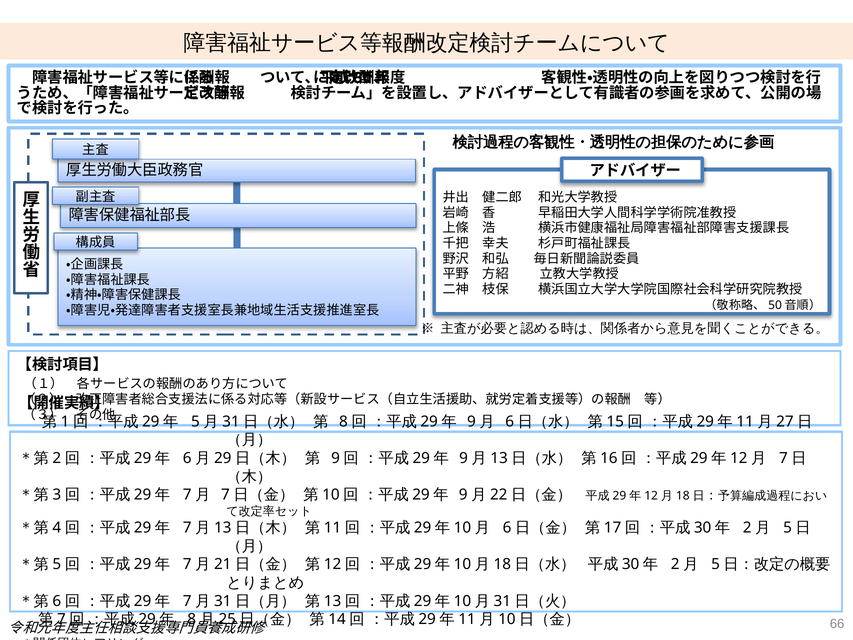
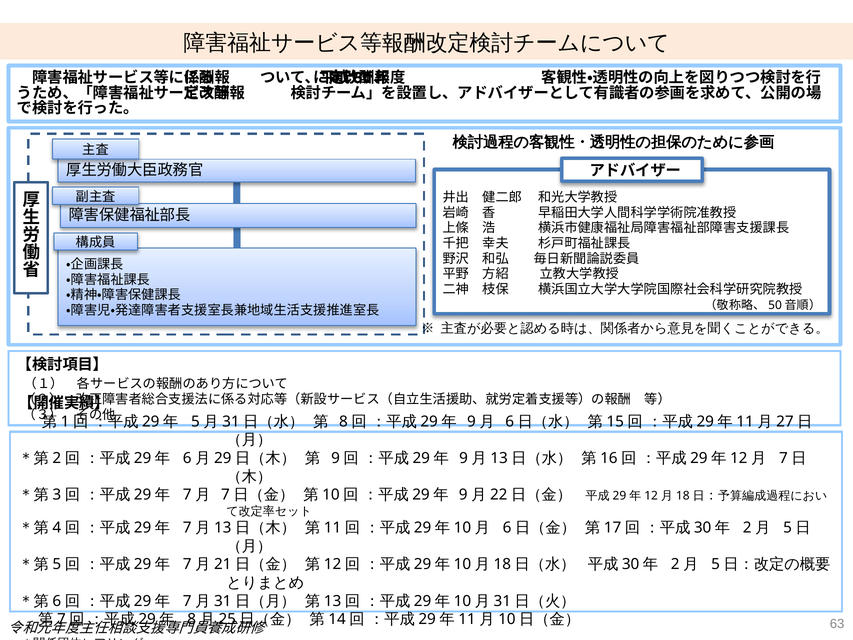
66: 66 -> 63 (837, 624)
